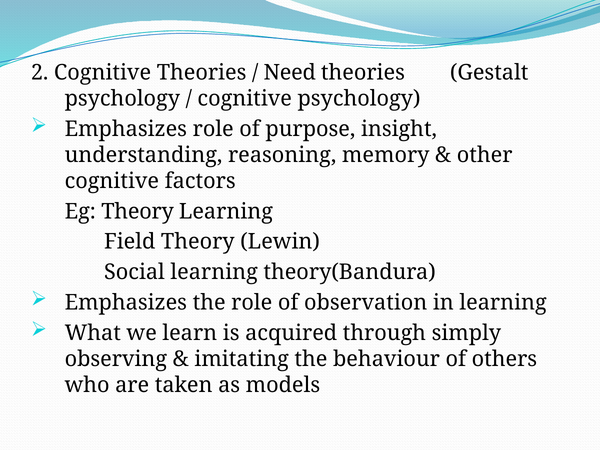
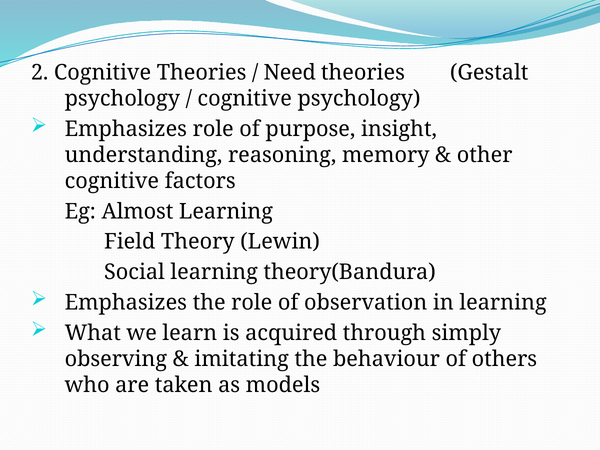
Eg Theory: Theory -> Almost (137, 211)
